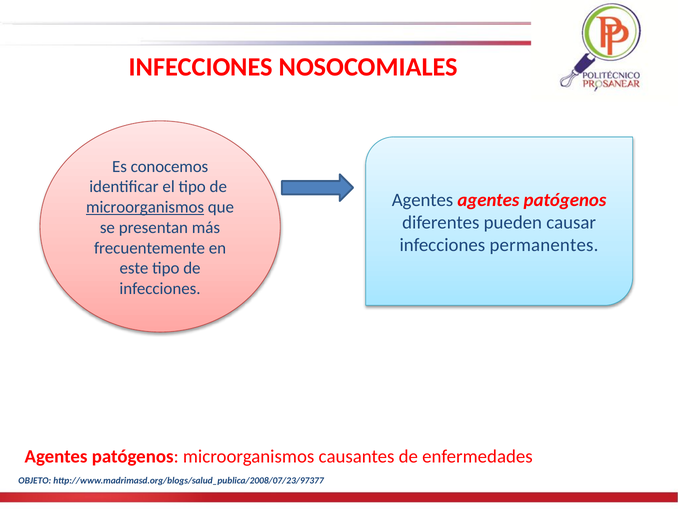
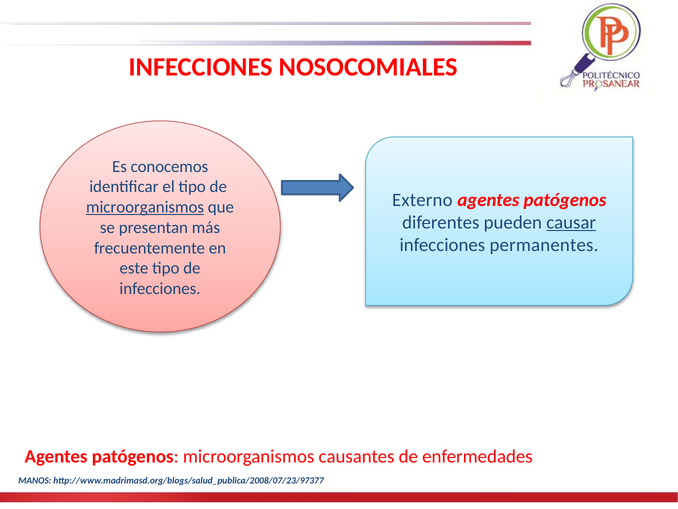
Agentes: Agentes -> Externo (422, 200)
causar underline: none -> present (571, 222)
OBJETO: OBJETO -> MANOS (35, 480)
